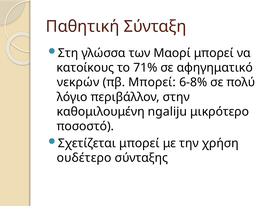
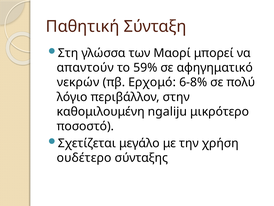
κατοίκους: κατοίκους -> απαντούν (85, 68)
71%: 71% -> 59% (145, 68)
πβ Μπορεί: Μπορεί -> Ερχομό (152, 82)
Σχετίζεται μπορεί: μπορεί -> μεγάλο (139, 143)
